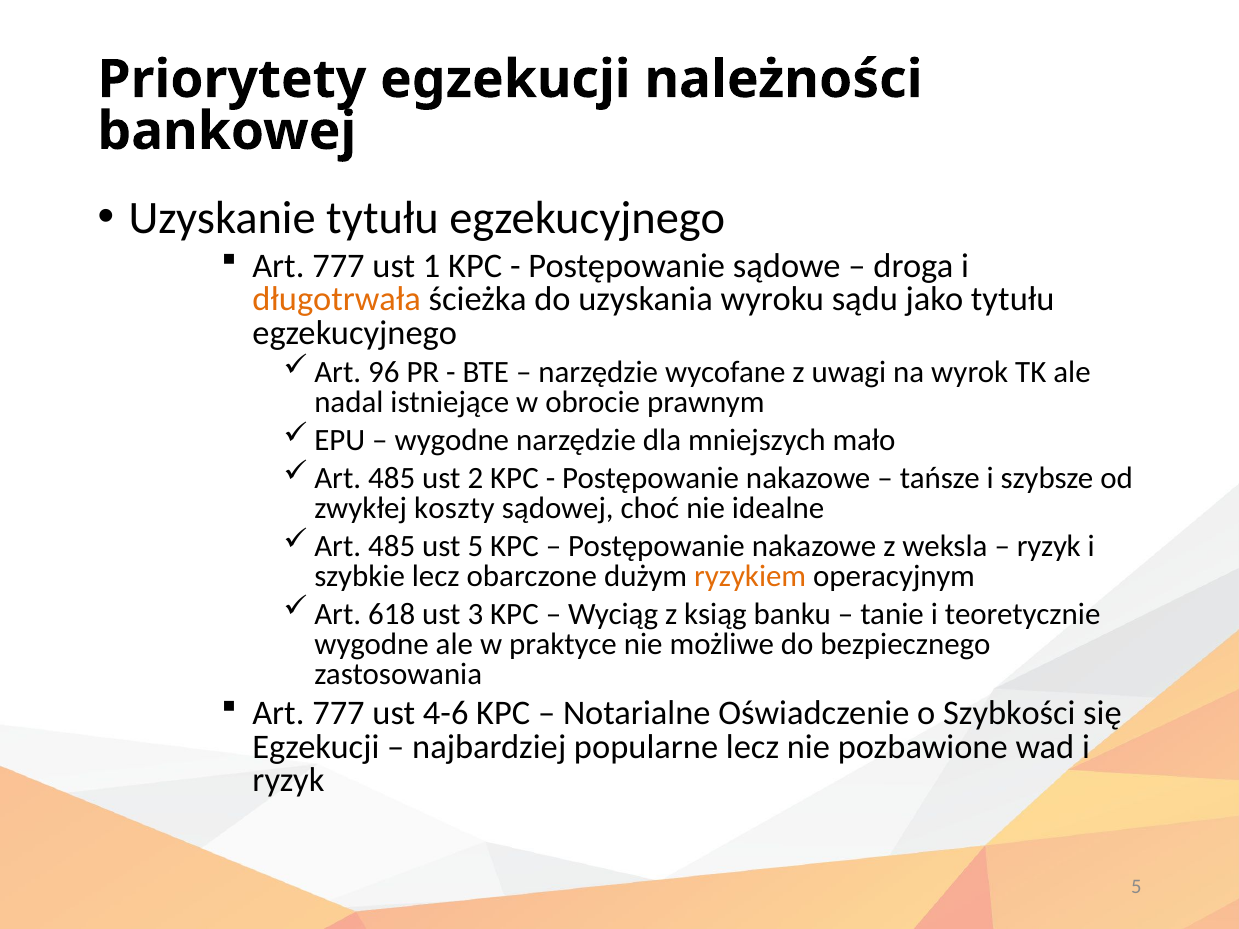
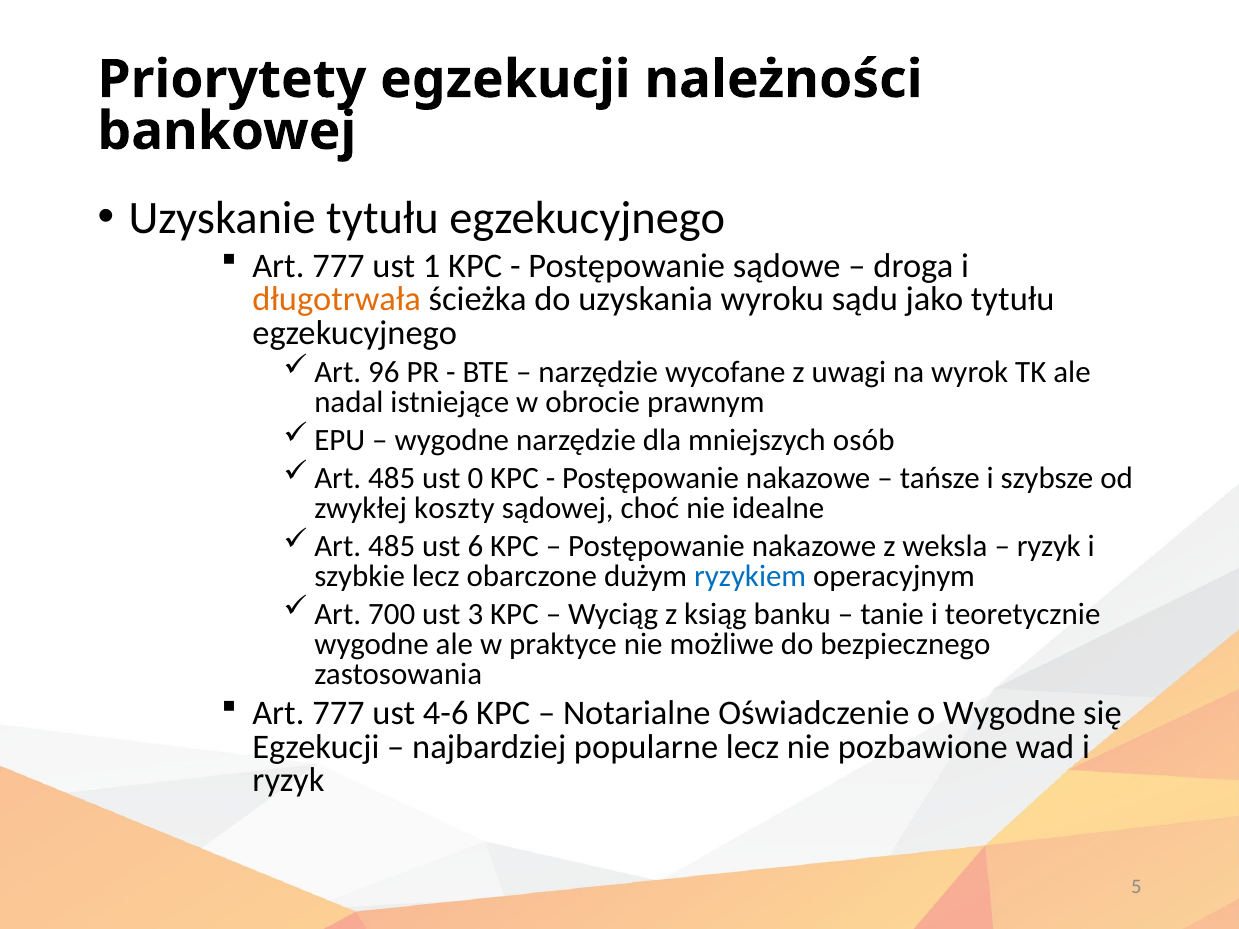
mało: mało -> osób (864, 441)
2: 2 -> 0 (475, 478)
ust 5: 5 -> 6 (475, 546)
ryzykiem colour: orange -> blue (750, 576)
618: 618 -> 700 (392, 614)
o Szybkości: Szybkości -> Wygodne (1009, 714)
